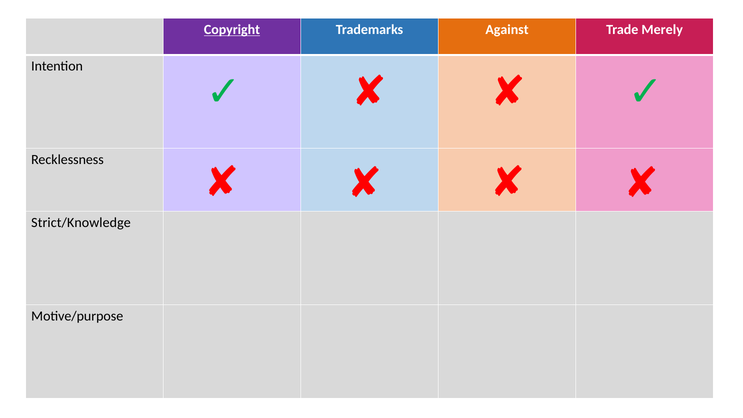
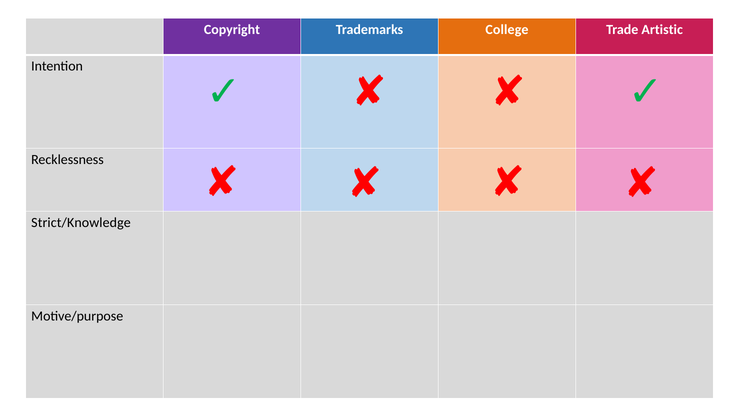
Copyright underline: present -> none (232, 30)
Against: Against -> College (507, 30)
Merely: Merely -> Artistic (662, 30)
